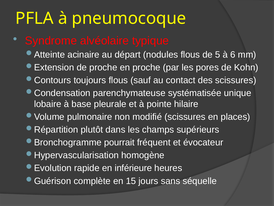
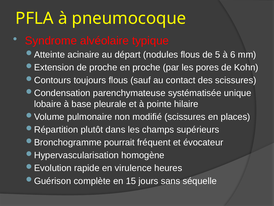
inférieure: inférieure -> virulence (133, 168)
